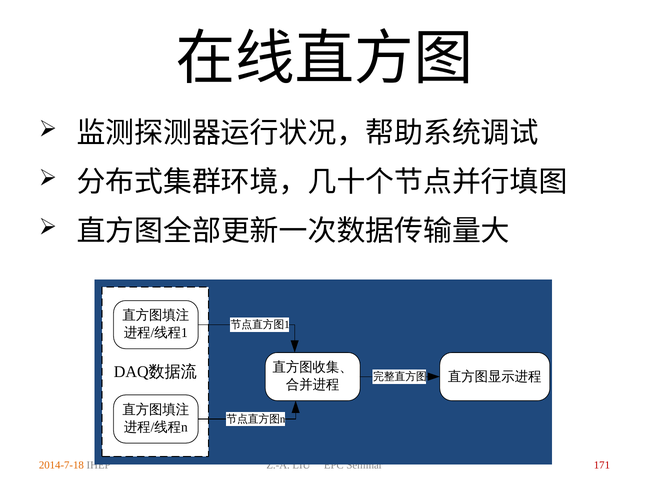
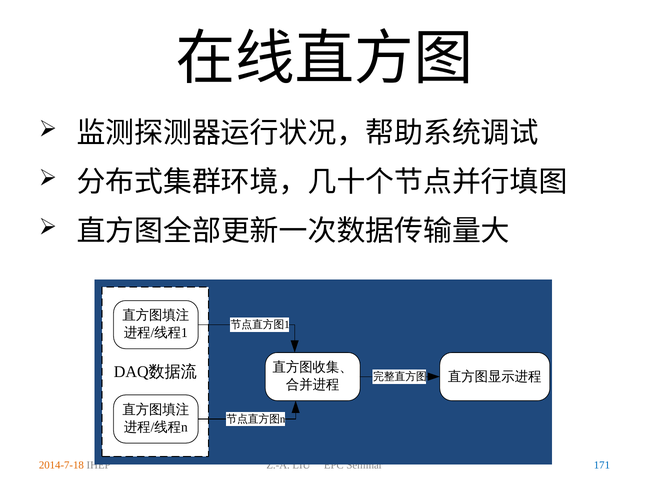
171 colour: red -> blue (602, 465)
